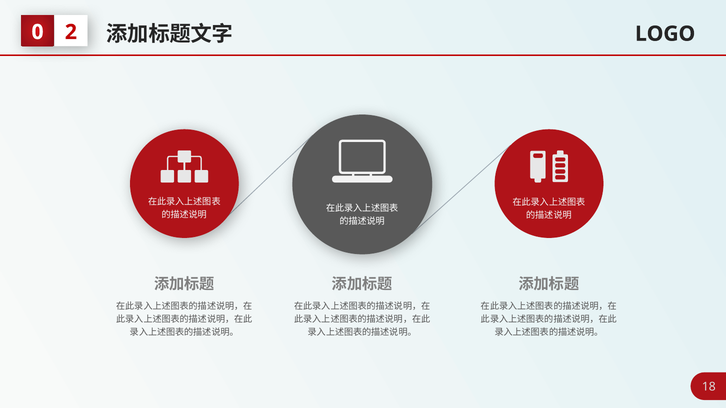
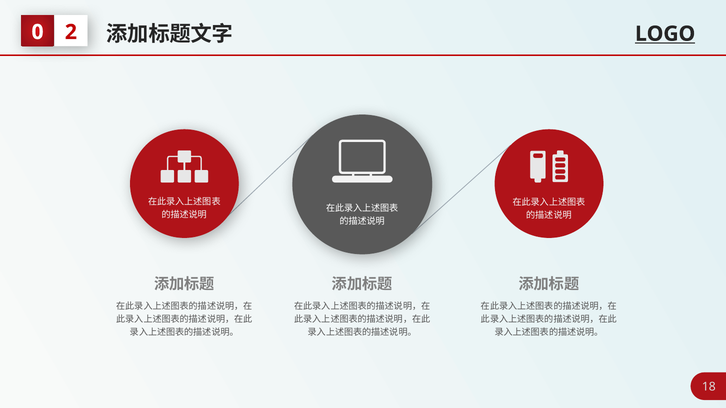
LOGO underline: none -> present (665, 34)
